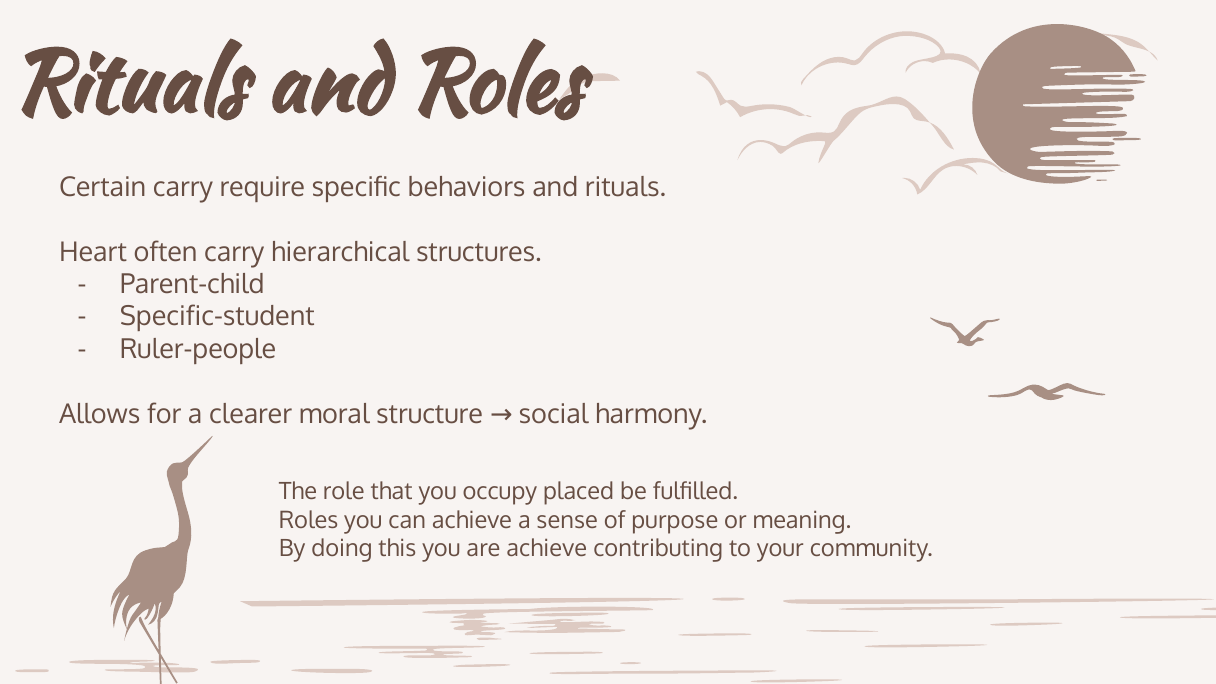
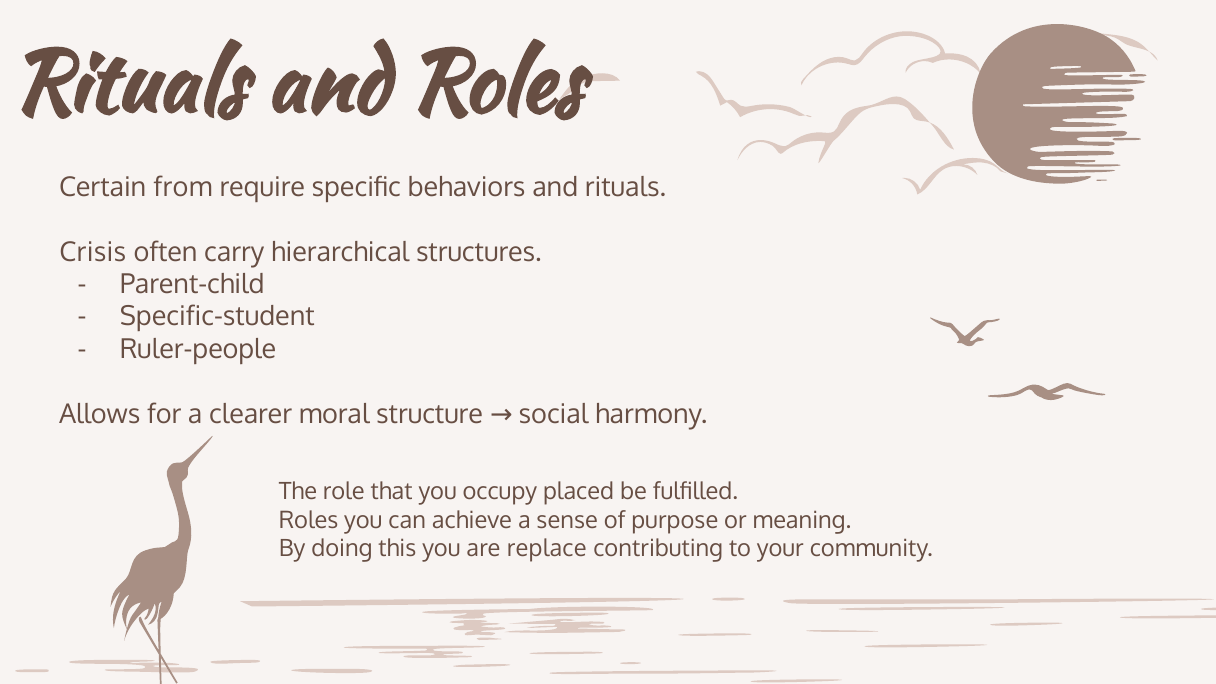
Certain carry: carry -> from (183, 187)
Heart: Heart -> Crisis (93, 252)
are achieve: achieve -> replace (547, 549)
